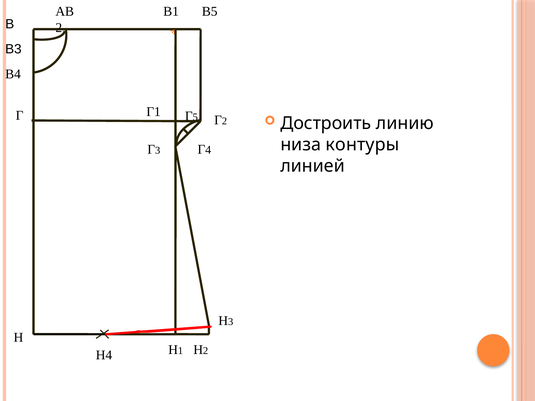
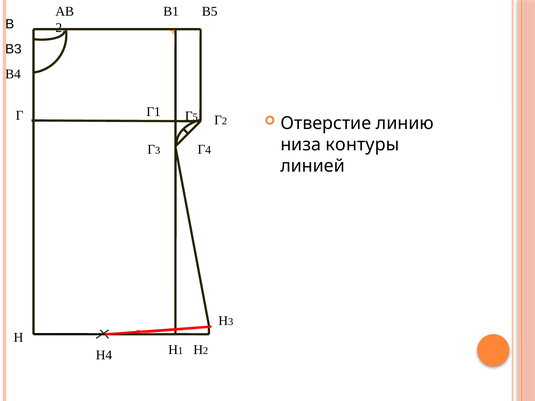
Достроить: Достроить -> Отверстие (326, 123)
